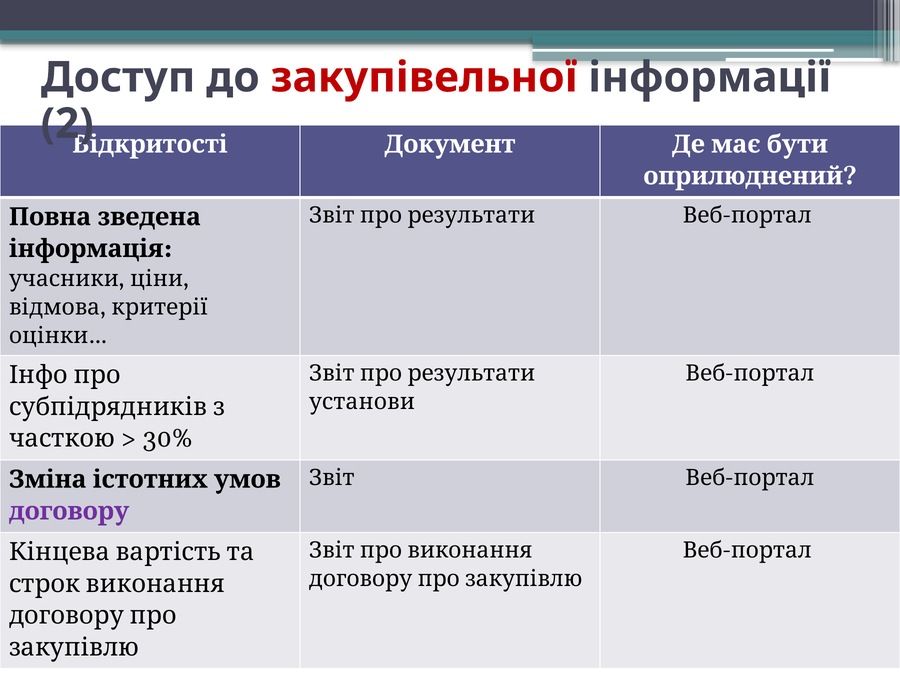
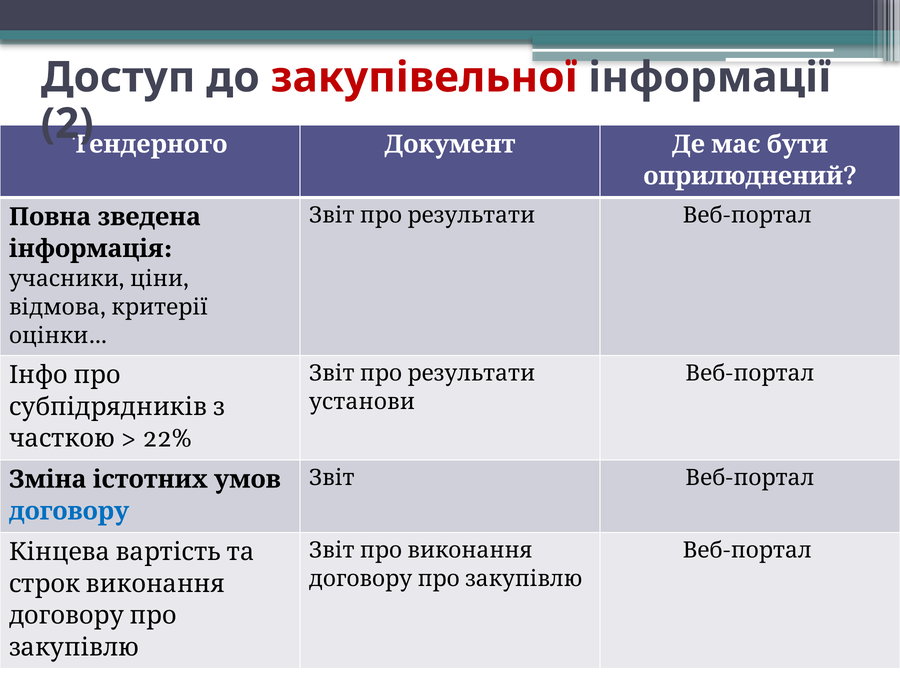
Відкритості: Відкритості -> Тендерного (150, 144)
30%: 30% -> 22% (168, 439)
договору colour: purple -> blue (69, 511)
